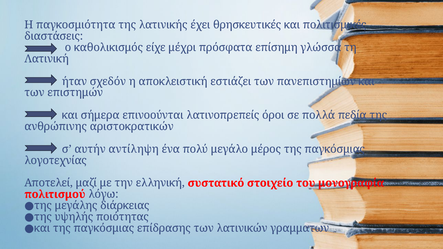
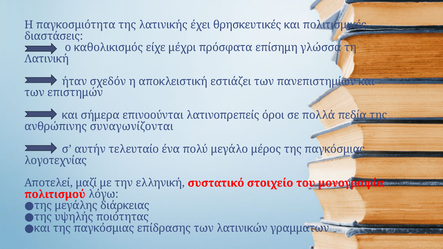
αριστοκρατικών: αριστοκρατικών -> συναγωνίζονται (132, 127)
αντίληψη: αντίληψη -> τελευταίο (134, 149)
